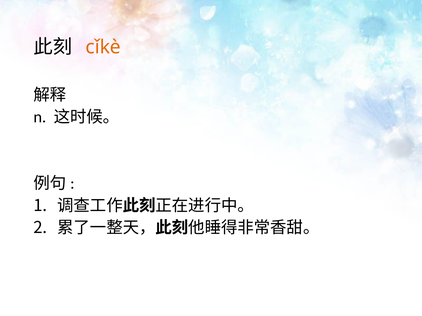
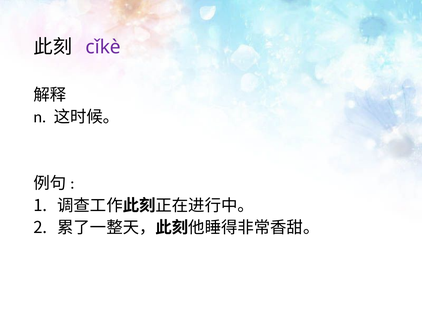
cǐkè colour: orange -> purple (103, 47)
